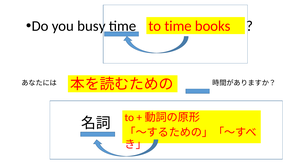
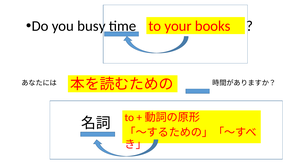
to time: time -> your (178, 26)
